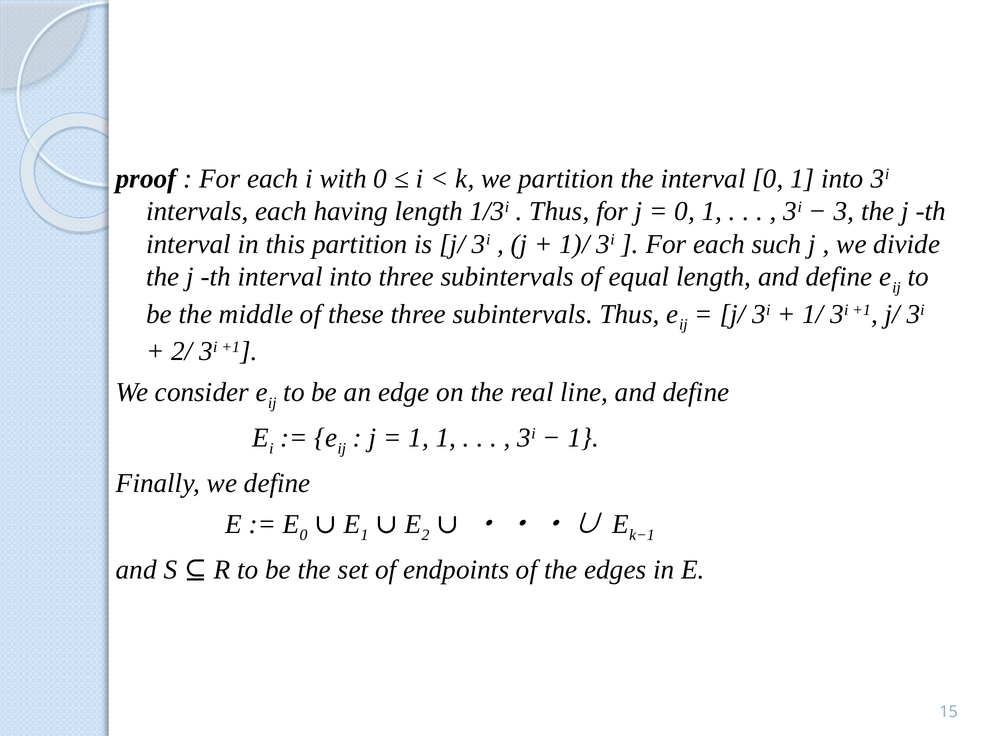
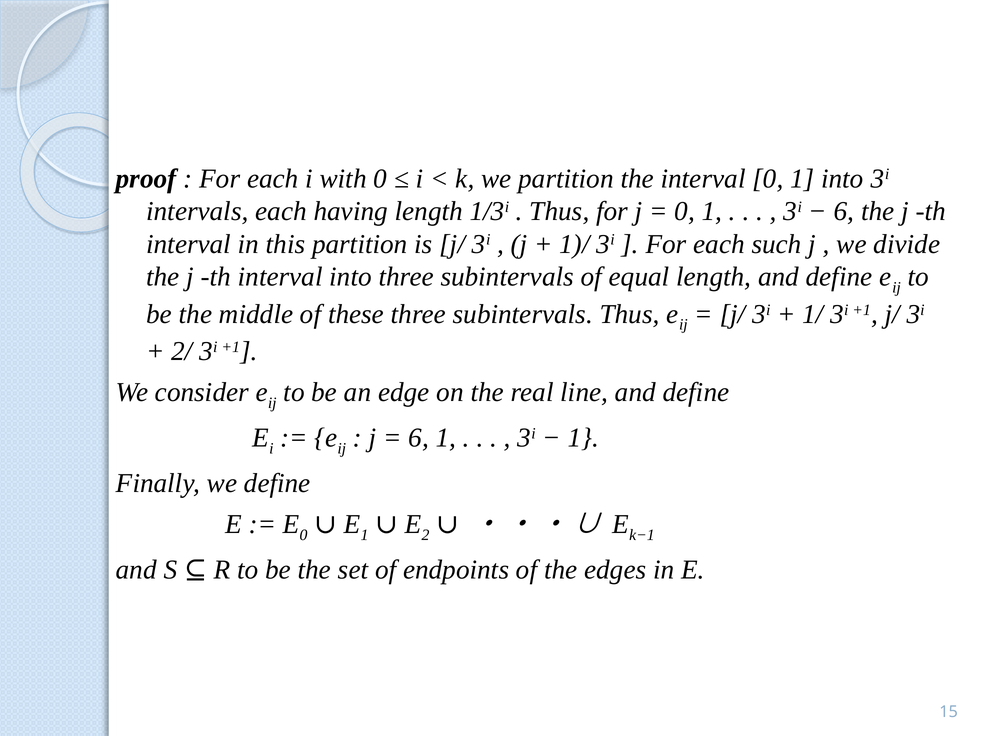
3: 3 -> 6 (844, 211)
1: 1 -> 6 (419, 438)
